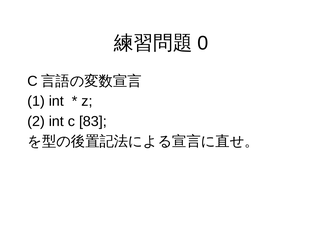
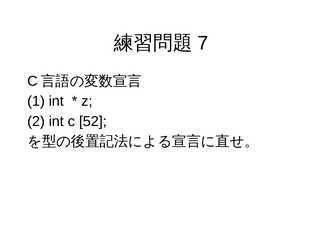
0: 0 -> 7 (203, 43)
83: 83 -> 52 (93, 121)
